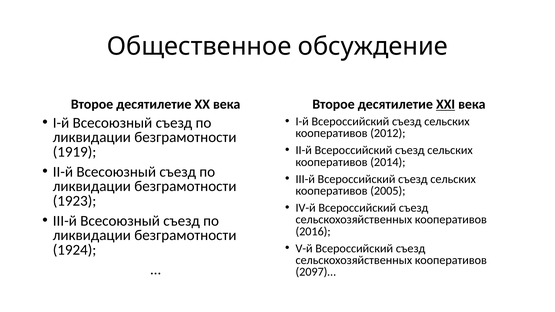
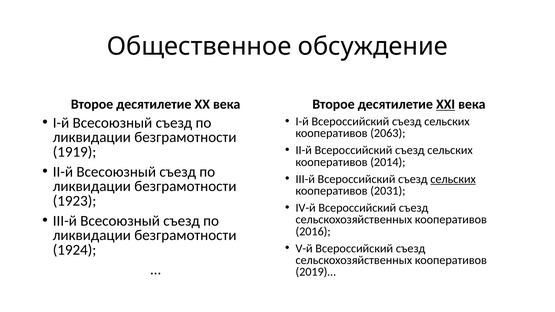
2012: 2012 -> 2063 (388, 133)
сельских underline: none -> present (453, 179)
2005: 2005 -> 2031 (388, 191)
2097)…: 2097)… -> 2019)… (316, 272)
